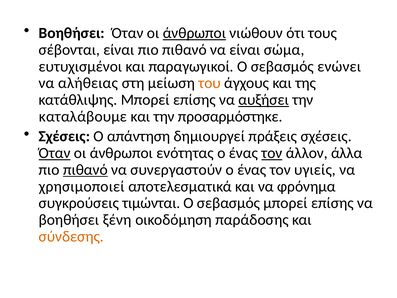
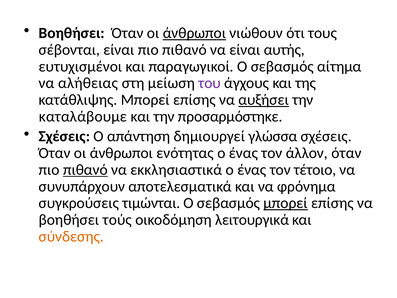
σώμα: σώμα -> αυτής (284, 50)
ενώνει: ενώνει -> αίτημα (339, 66)
του colour: orange -> purple (210, 83)
πράξεις: πράξεις -> γλώσσα (273, 136)
Όταν underline: present -> none (55, 153)
τον underline: present -> none (272, 153)
άλλον άλλα: άλλα -> όταν (347, 153)
συνεργαστούν: συνεργαστούν -> εκκλησιαστικά (176, 170)
υγιείς: υγιείς -> τέτοιο (315, 170)
χρησιμοποιεί: χρησιμοποιεί -> συνυπάρχουν (82, 186)
μπορεί underline: none -> present (286, 203)
ξένη: ξένη -> τούς (117, 220)
παράδοσης: παράδοσης -> λειτουργικά (252, 220)
